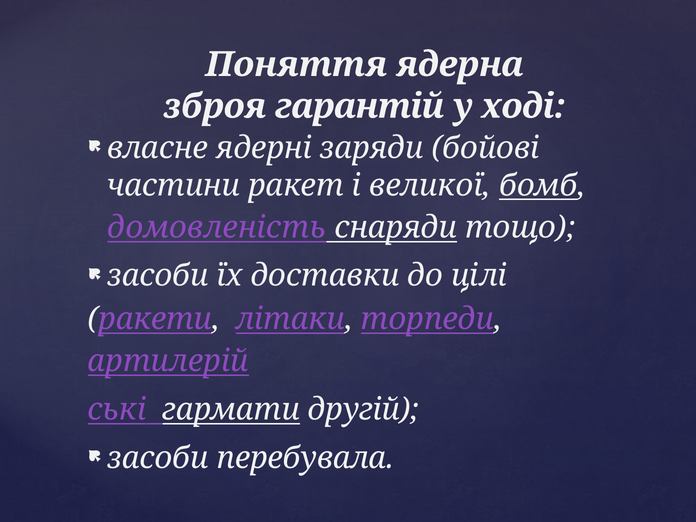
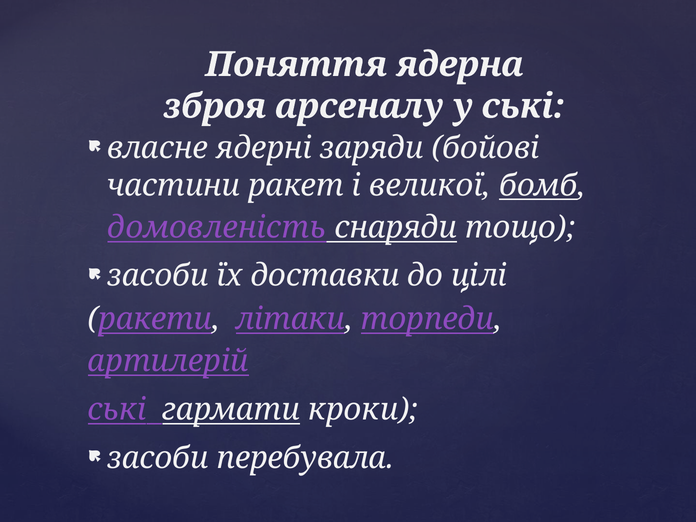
гарантій: гарантій -> арсеналу (359, 106)
у ході: ході -> ські (524, 106)
другій: другій -> кроки (363, 410)
